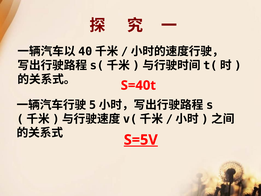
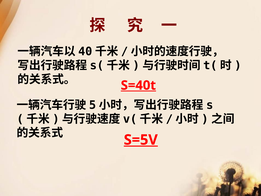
S=40t underline: none -> present (138, 85)
